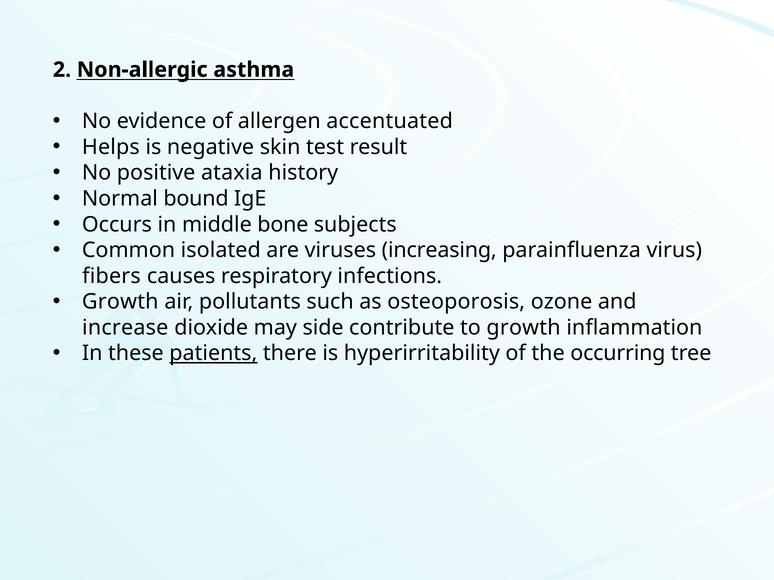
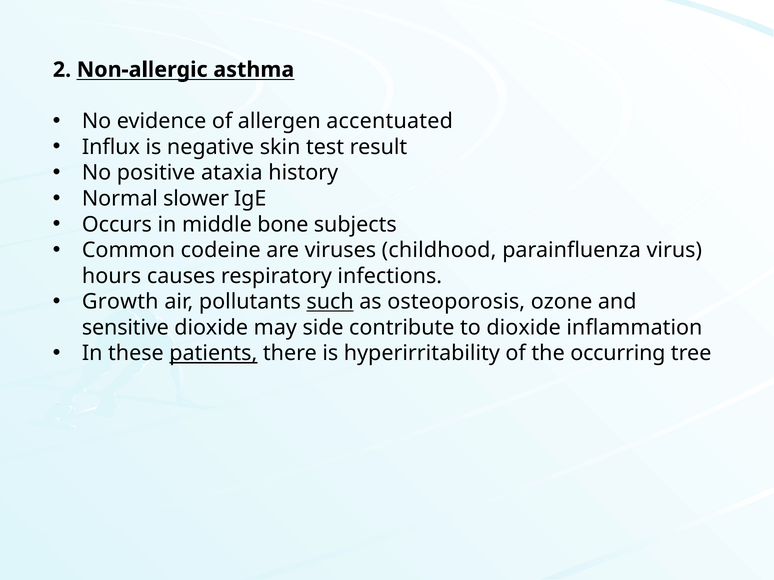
Helps: Helps -> Influx (111, 147)
bound: bound -> slower (196, 199)
isolated: isolated -> codeine (221, 250)
increasing: increasing -> childhood (439, 250)
fibers: fibers -> hours (112, 276)
such underline: none -> present (330, 302)
increase: increase -> sensitive (125, 328)
to growth: growth -> dioxide (524, 328)
